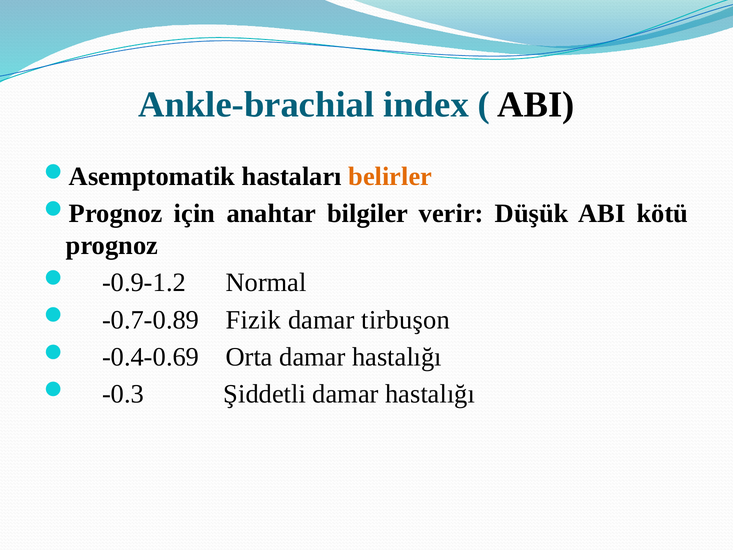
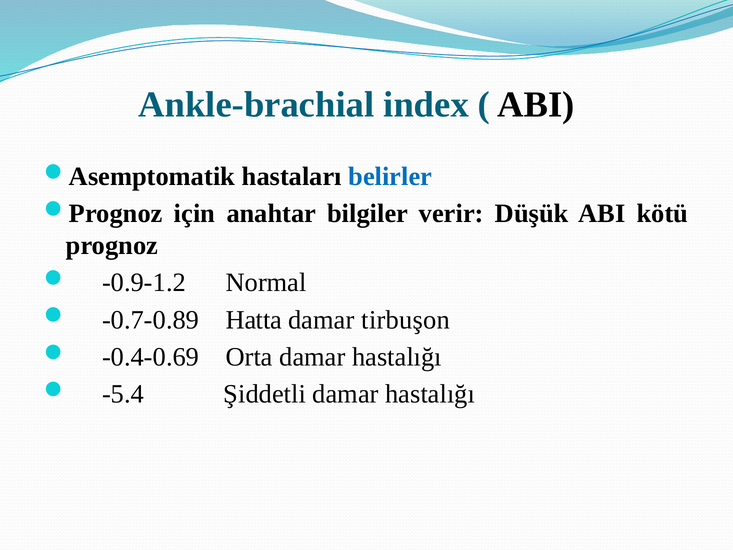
belirler colour: orange -> blue (390, 177)
Fizik: Fizik -> Hatta (254, 320)
-0.3: -0.3 -> -5.4 (123, 394)
